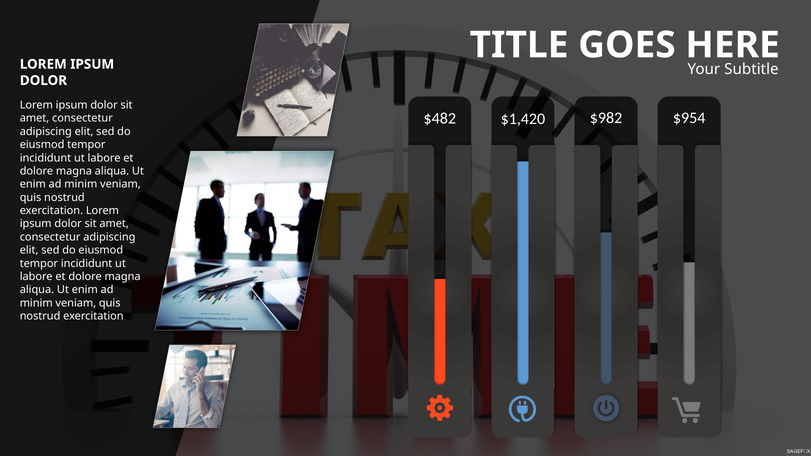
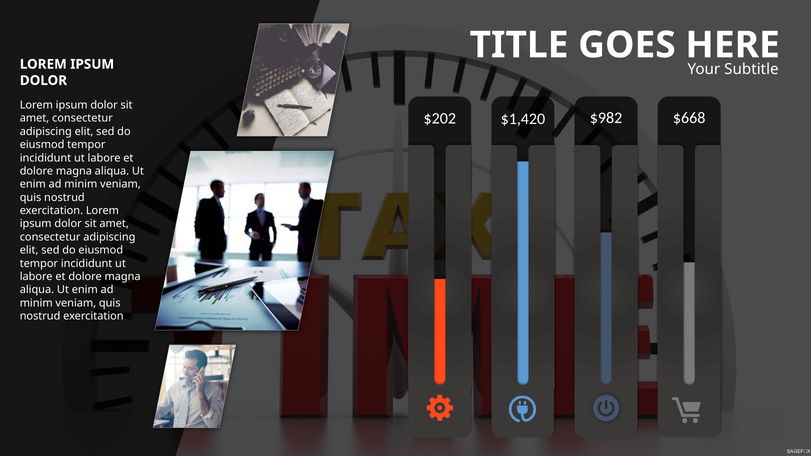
$482: $482 -> $202 (440, 118)
$954: $954 -> $668 (689, 118)
